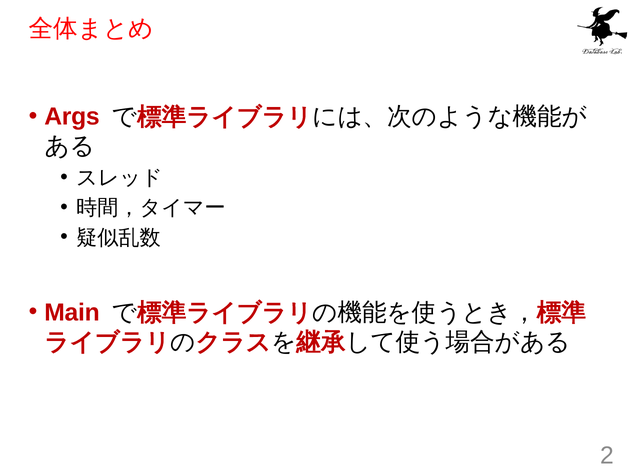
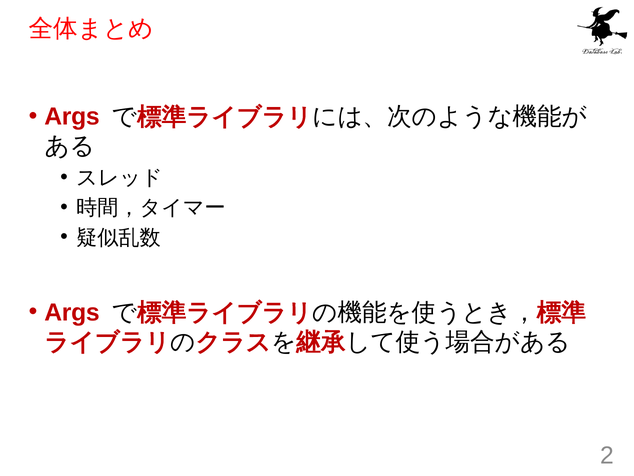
Main: Main -> Args (72, 312)
